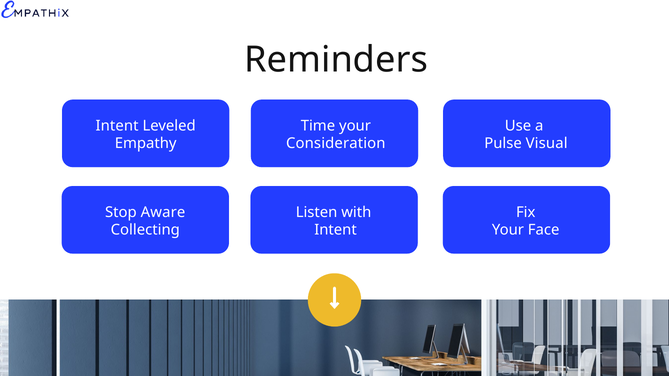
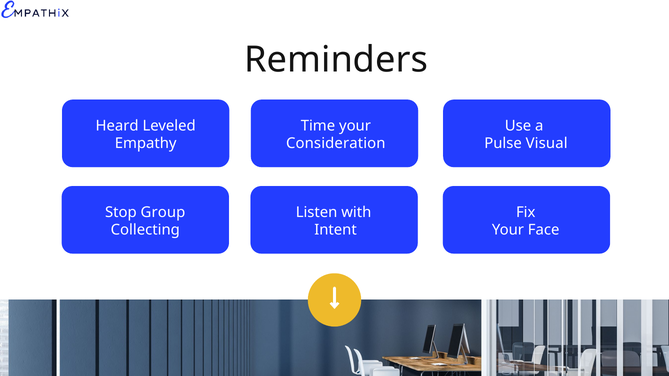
Intent: Intent -> Heard (117, 126)
Aware: Aware -> Group (163, 213)
